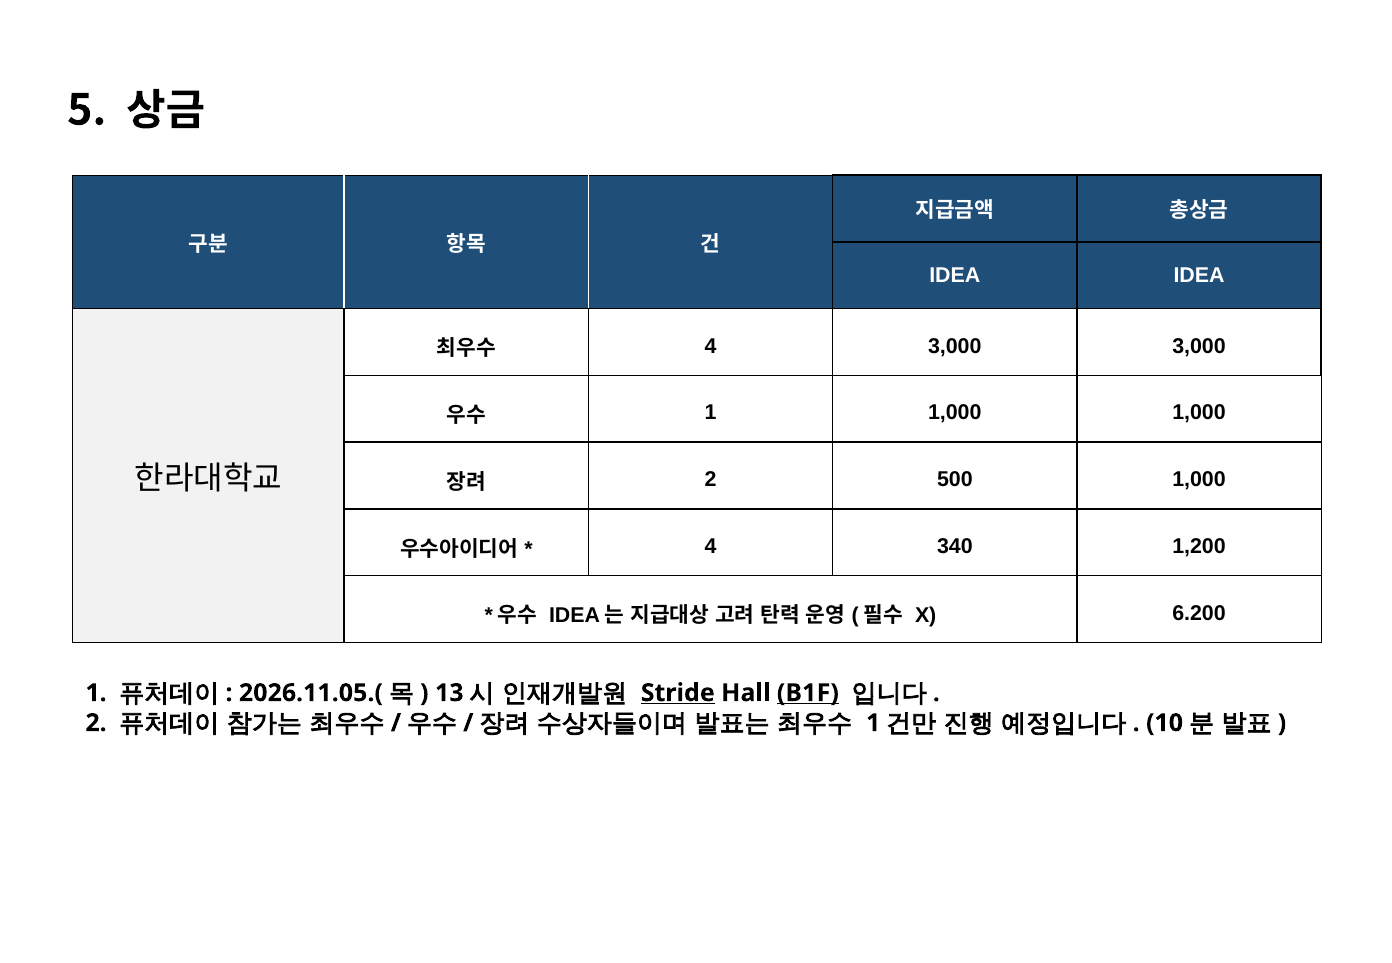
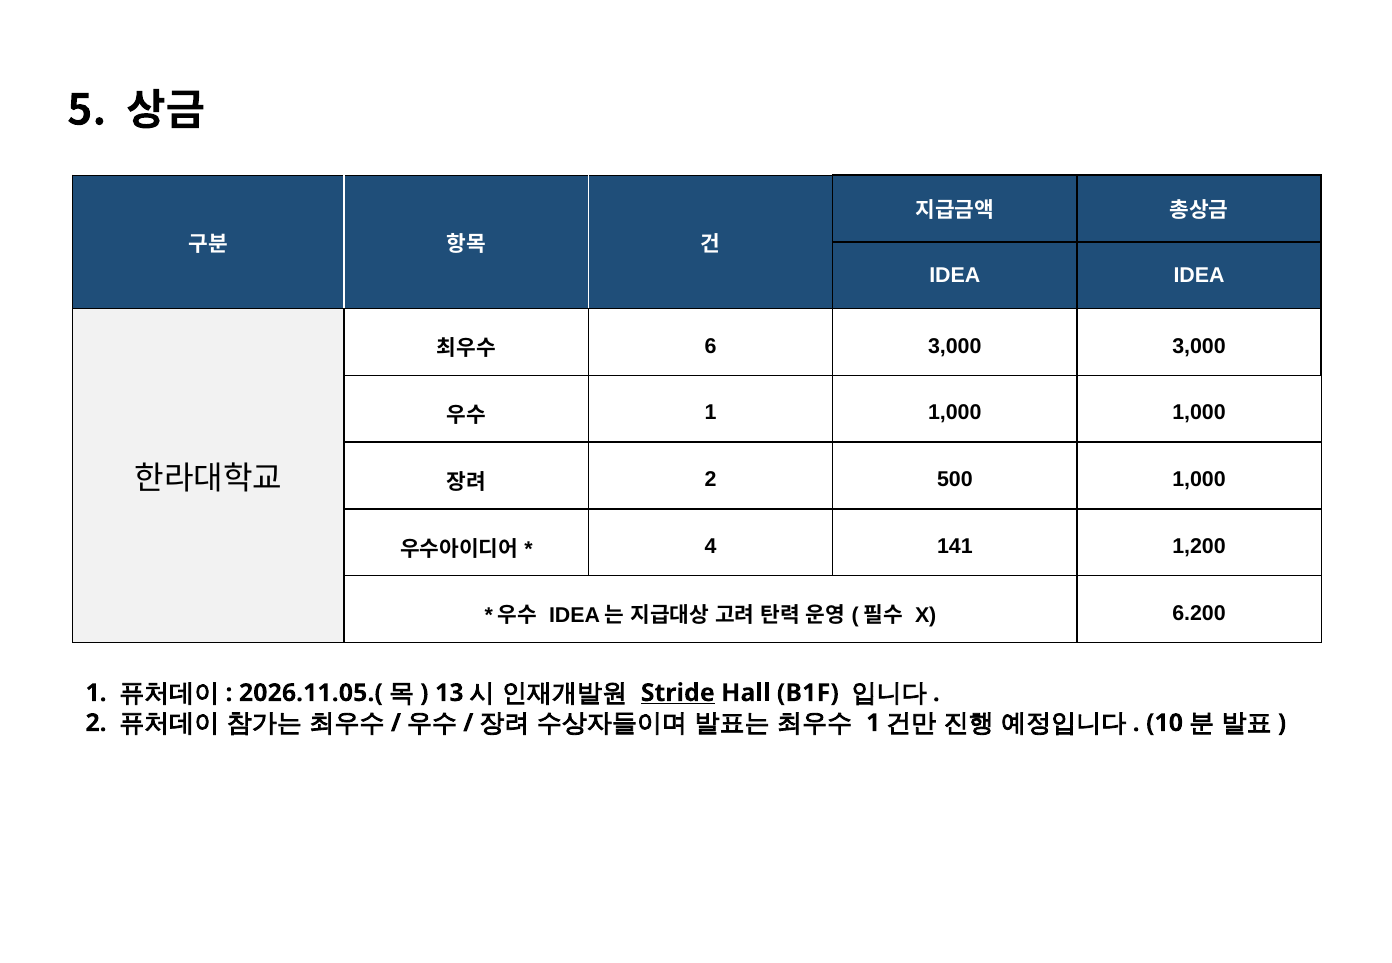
4: 4 -> 6 (711, 346)
340: 340 -> 141 (955, 547)
B1F underline: present -> none (808, 693)
